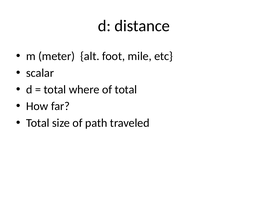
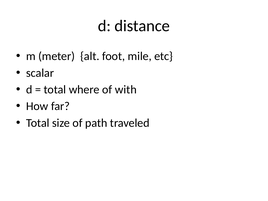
of total: total -> with (126, 90)
